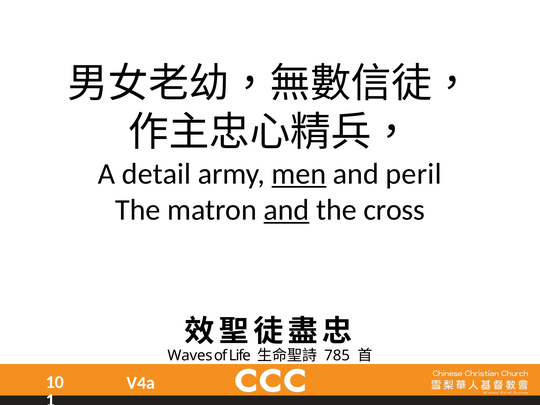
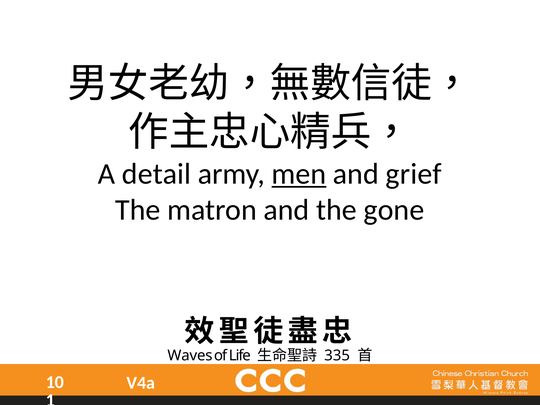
peril: peril -> grief (414, 174)
and underline: present -> none (286, 210)
cross: cross -> gone (394, 210)
785: 785 -> 335 (337, 356)
